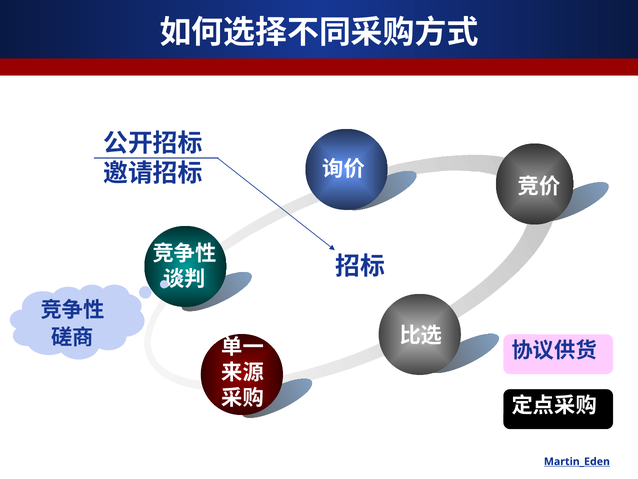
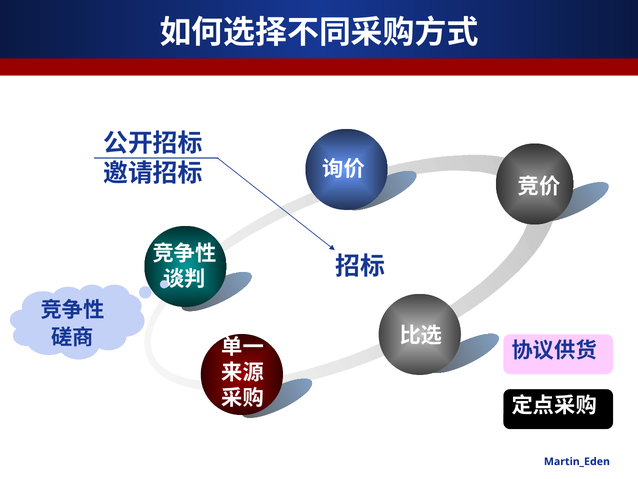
Martin_Eden underline: present -> none (577, 461)
